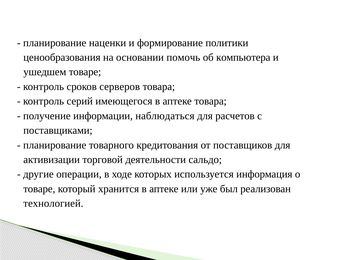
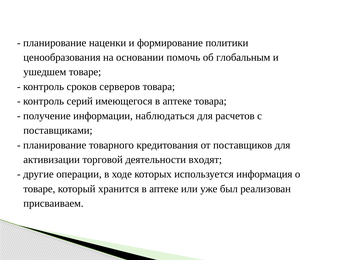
компьютера: компьютера -> глобальным (243, 57)
сальдо: сальдо -> входят (205, 160)
технологией: технологией -> присваиваем (53, 204)
